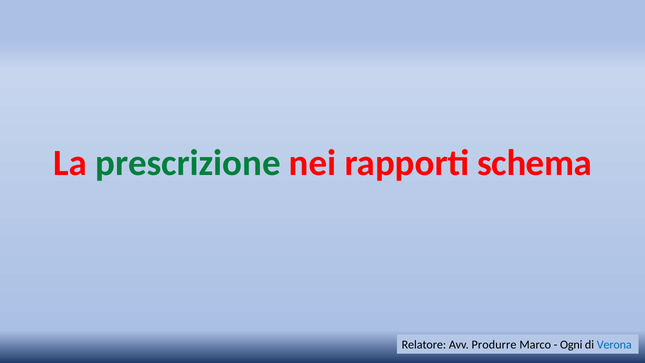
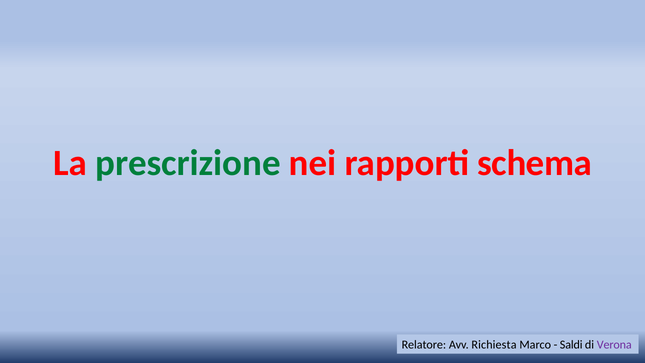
Produrre: Produrre -> Richiesta (494, 345)
Ogni: Ogni -> Saldi (571, 345)
Verona colour: blue -> purple (614, 345)
